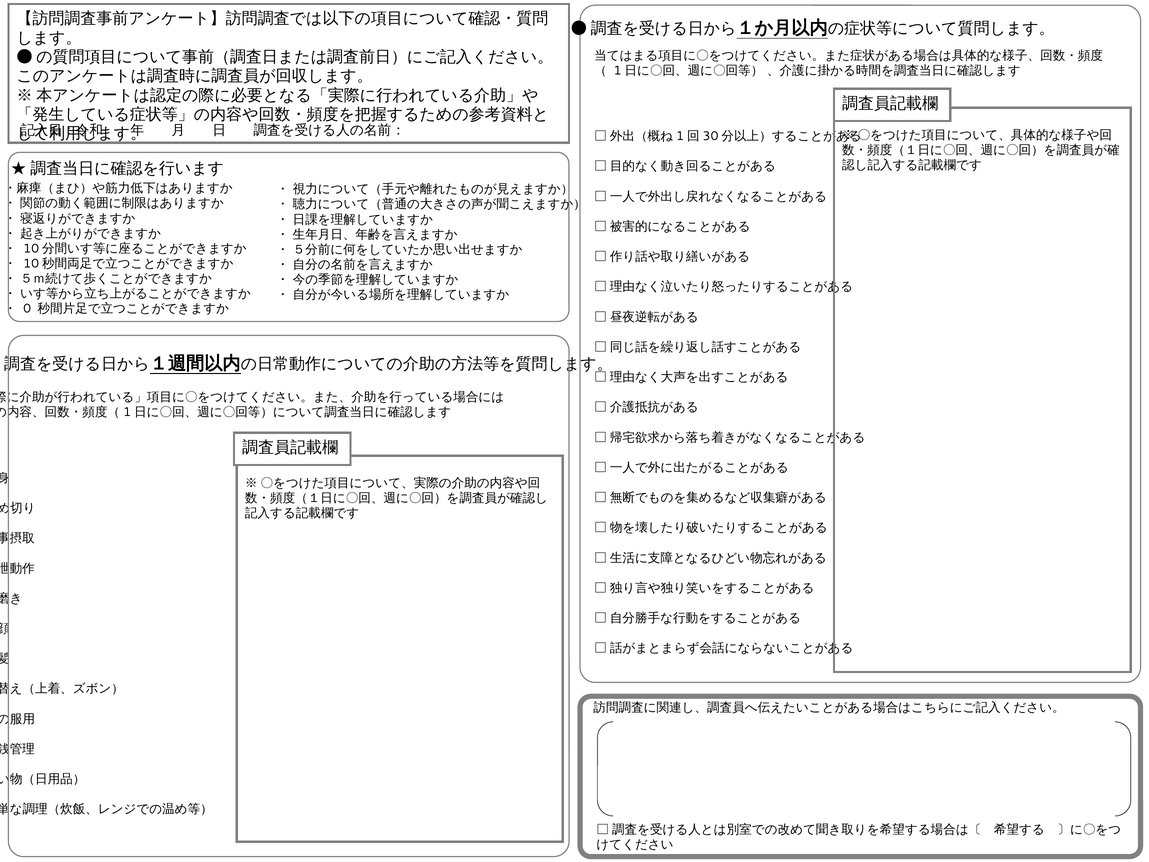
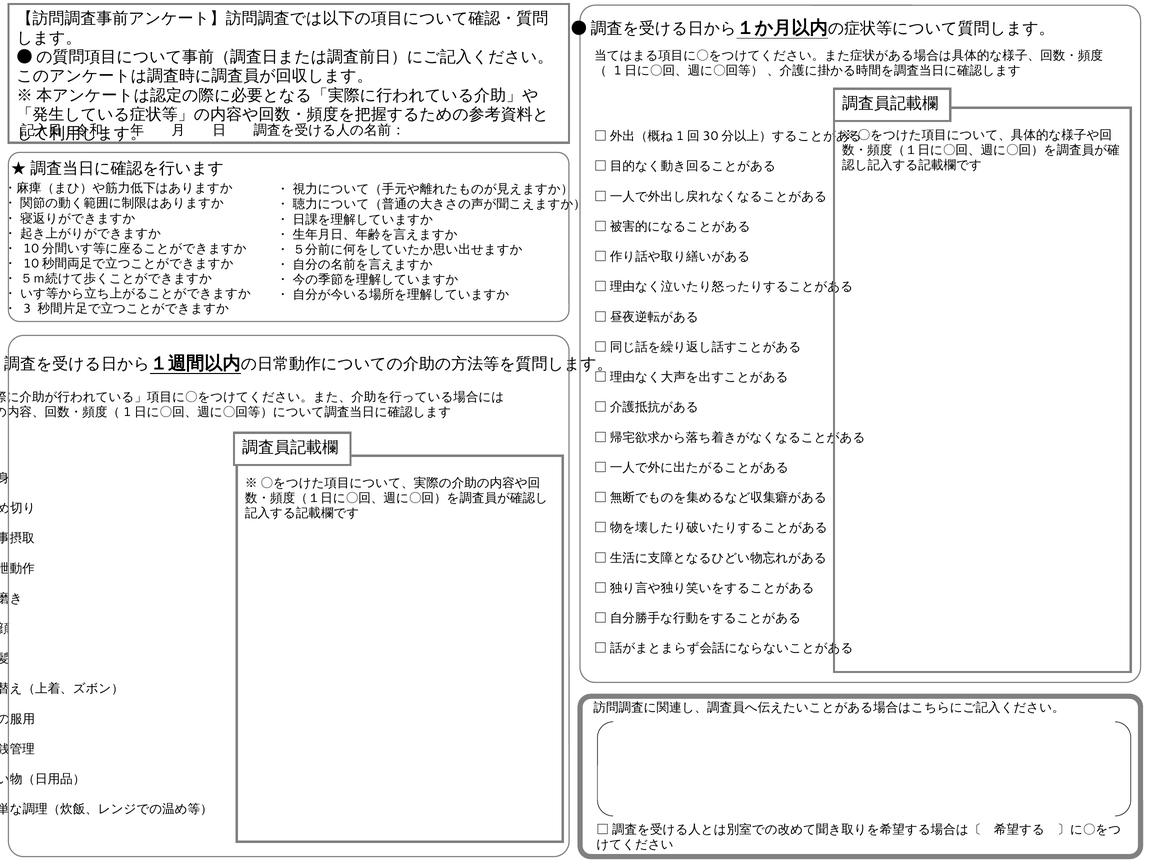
0: 0 -> 3 (27, 309)
